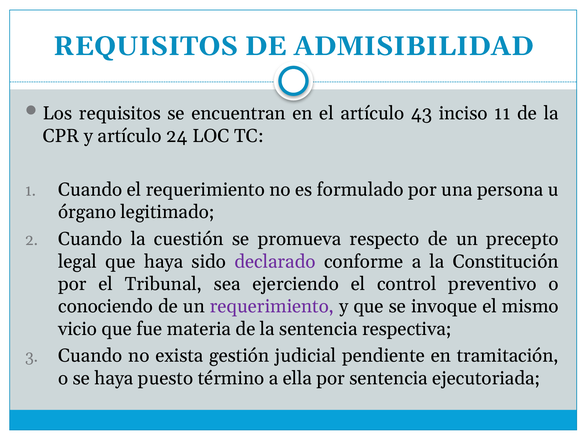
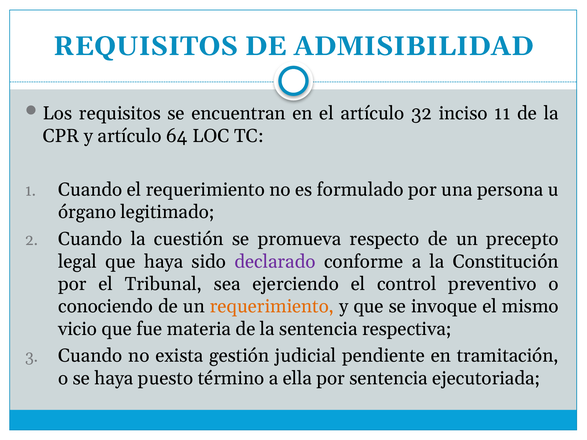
43: 43 -> 32 (422, 113)
24: 24 -> 64 (177, 136)
requerimiento colour: purple -> orange (272, 307)
